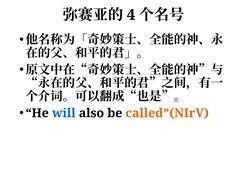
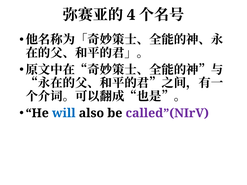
called”(NIrV colour: orange -> purple (167, 113)
